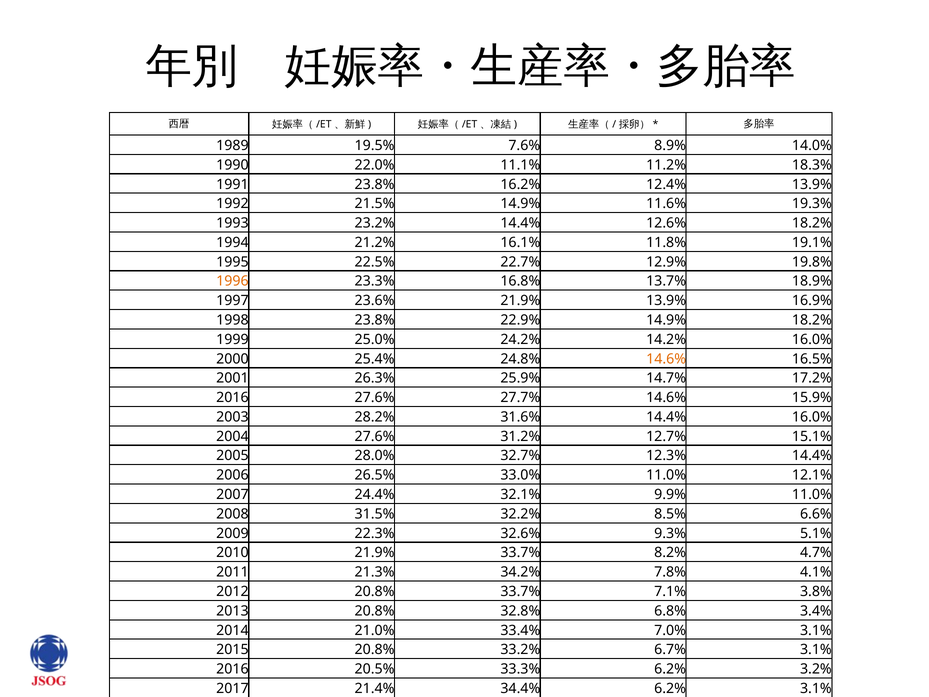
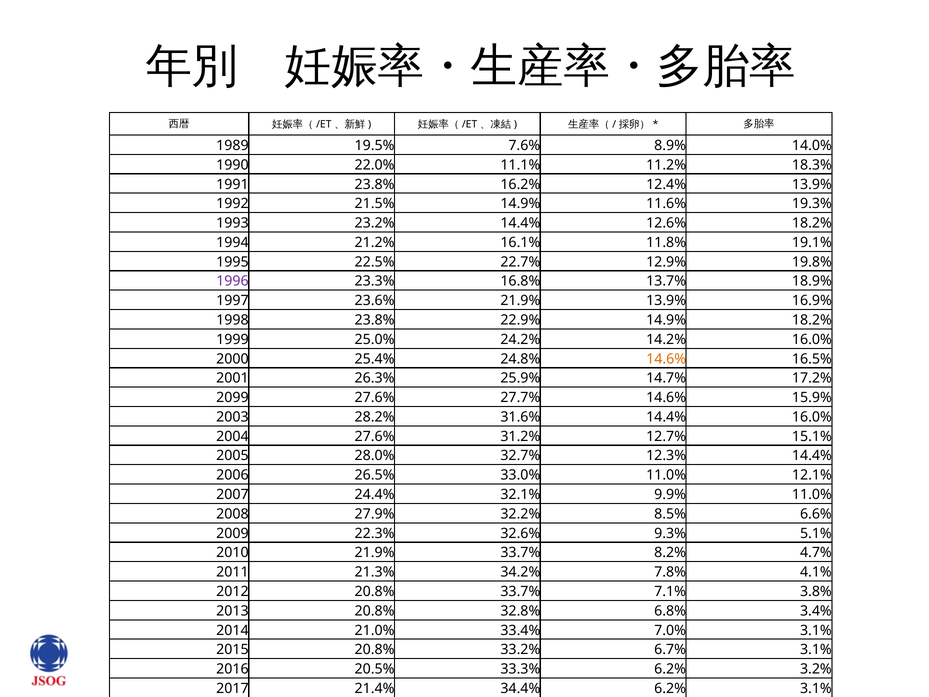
1996 colour: orange -> purple (232, 281)
2016: 2016 -> 2099 (232, 397)
31.5%: 31.5% -> 27.9% (375, 514)
